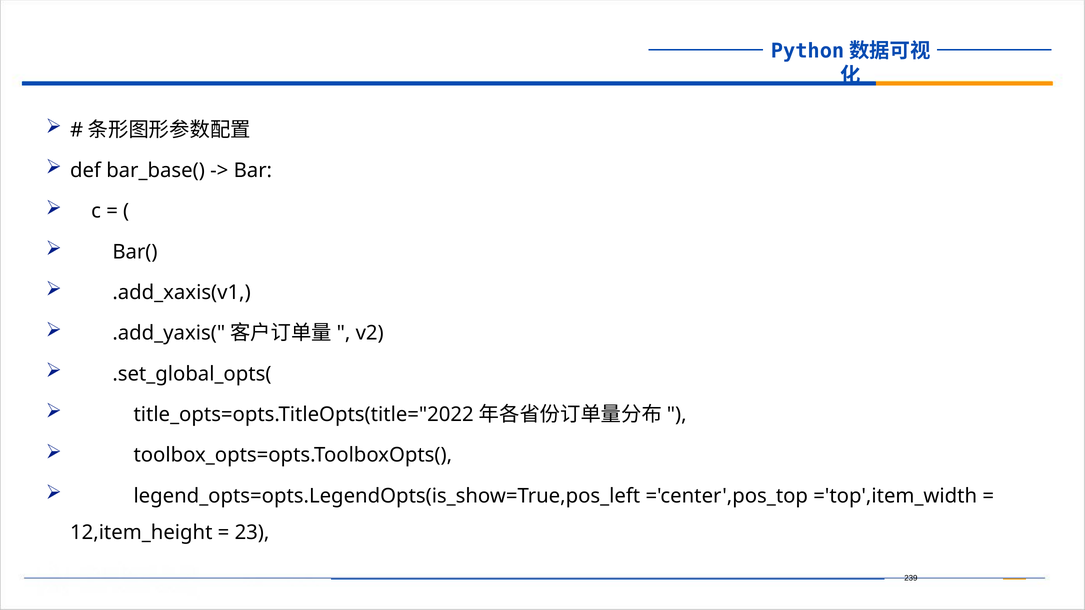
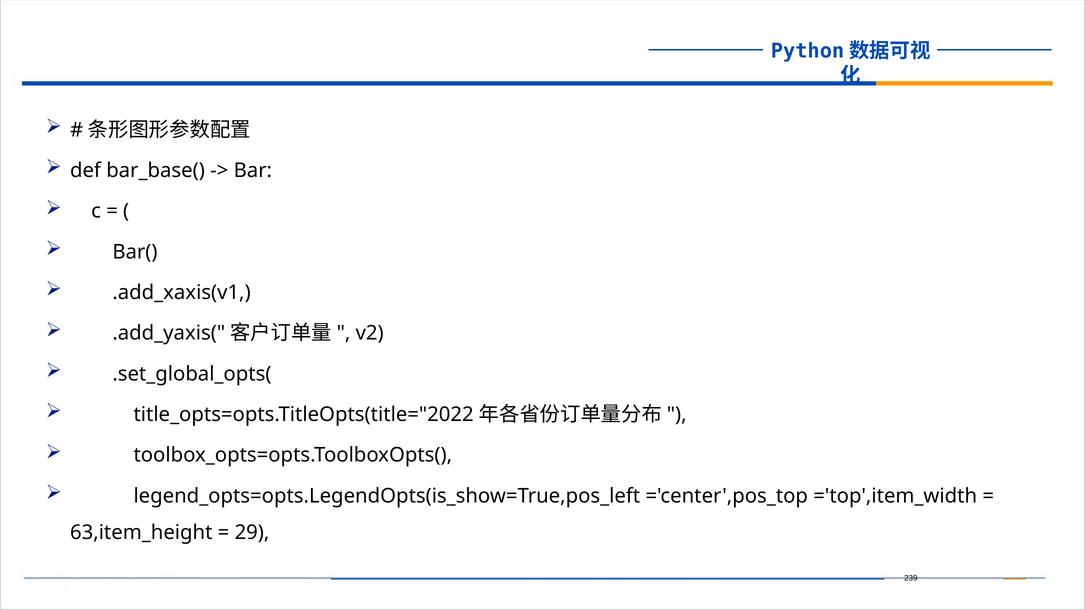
12,item_height: 12,item_height -> 63,item_height (141, 533)
23: 23 -> 29 (252, 533)
